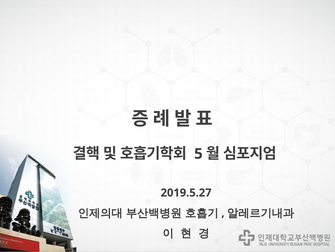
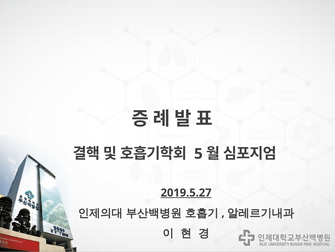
2019.5.27 underline: none -> present (186, 192)
